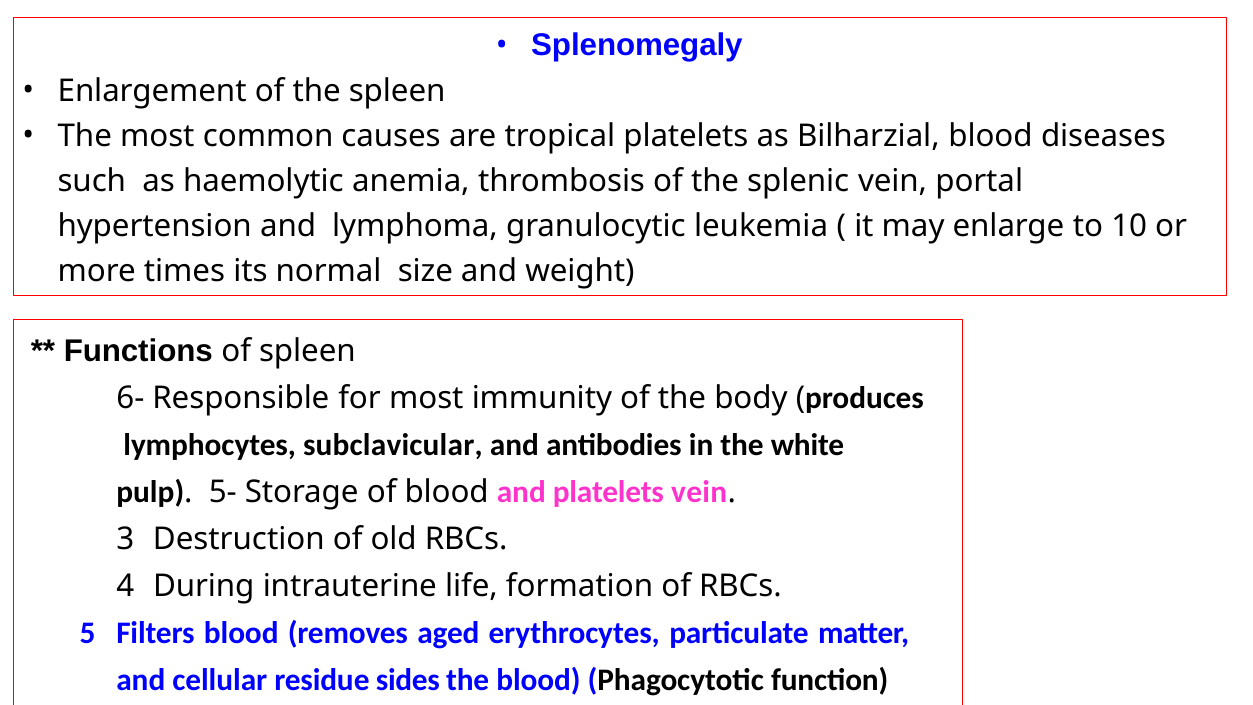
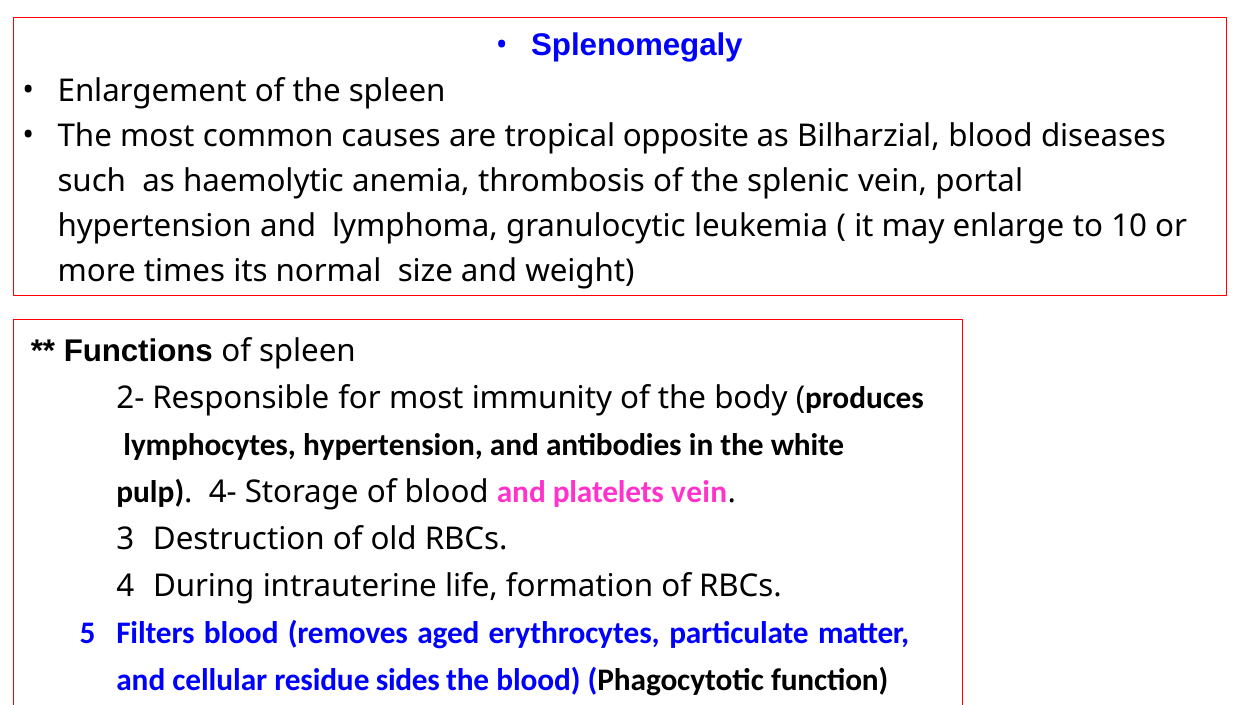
tropical platelets: platelets -> opposite (686, 136)
6-: 6- -> 2- (130, 398)
lymphocytes subclavicular: subclavicular -> hypertension (393, 445)
5-: 5- -> 4- (223, 492)
